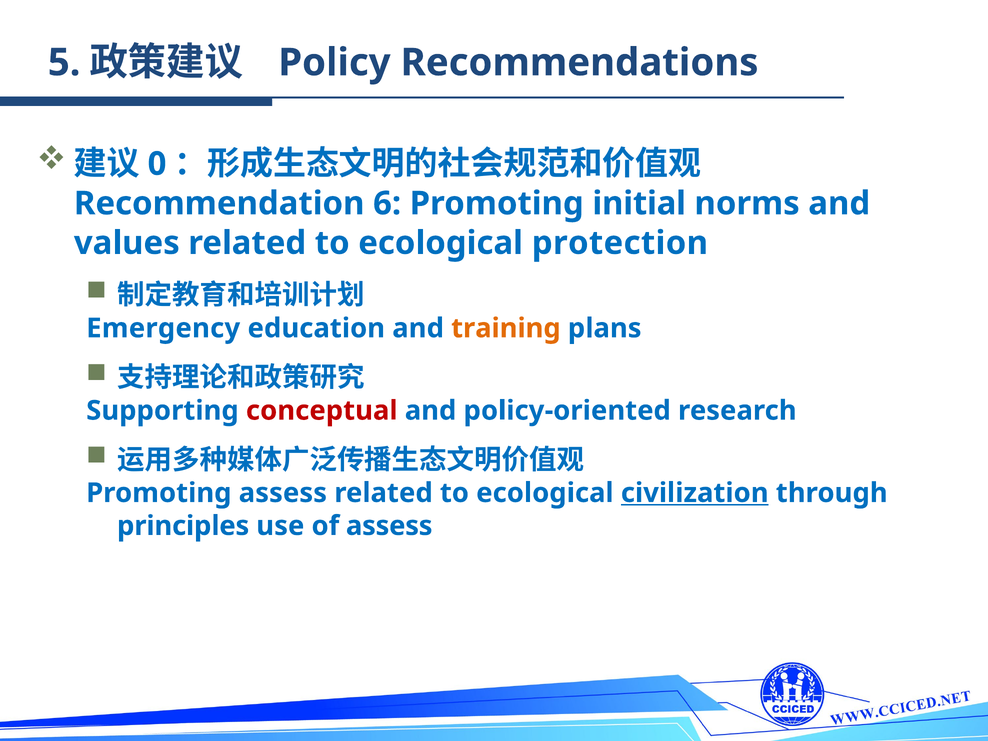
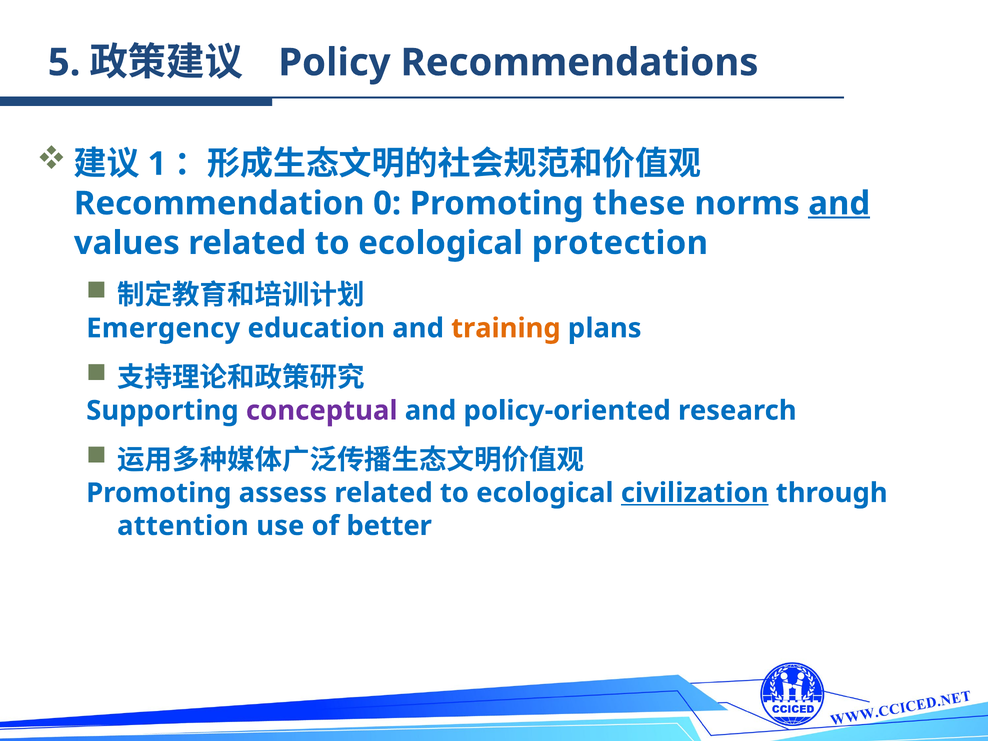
0: 0 -> 1 (157, 164)
6: 6 -> 0 (387, 203)
initial: initial -> these (639, 203)
and underline: none -> present (839, 203)
conceptual colour: red -> purple (322, 411)
principles: principles -> attention (183, 526)
of assess: assess -> better (389, 526)
